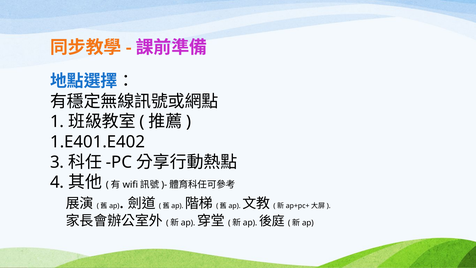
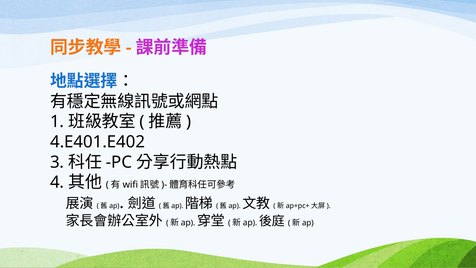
1.E401.E402: 1.E401.E402 -> 4.E401.E402 (98, 142)
